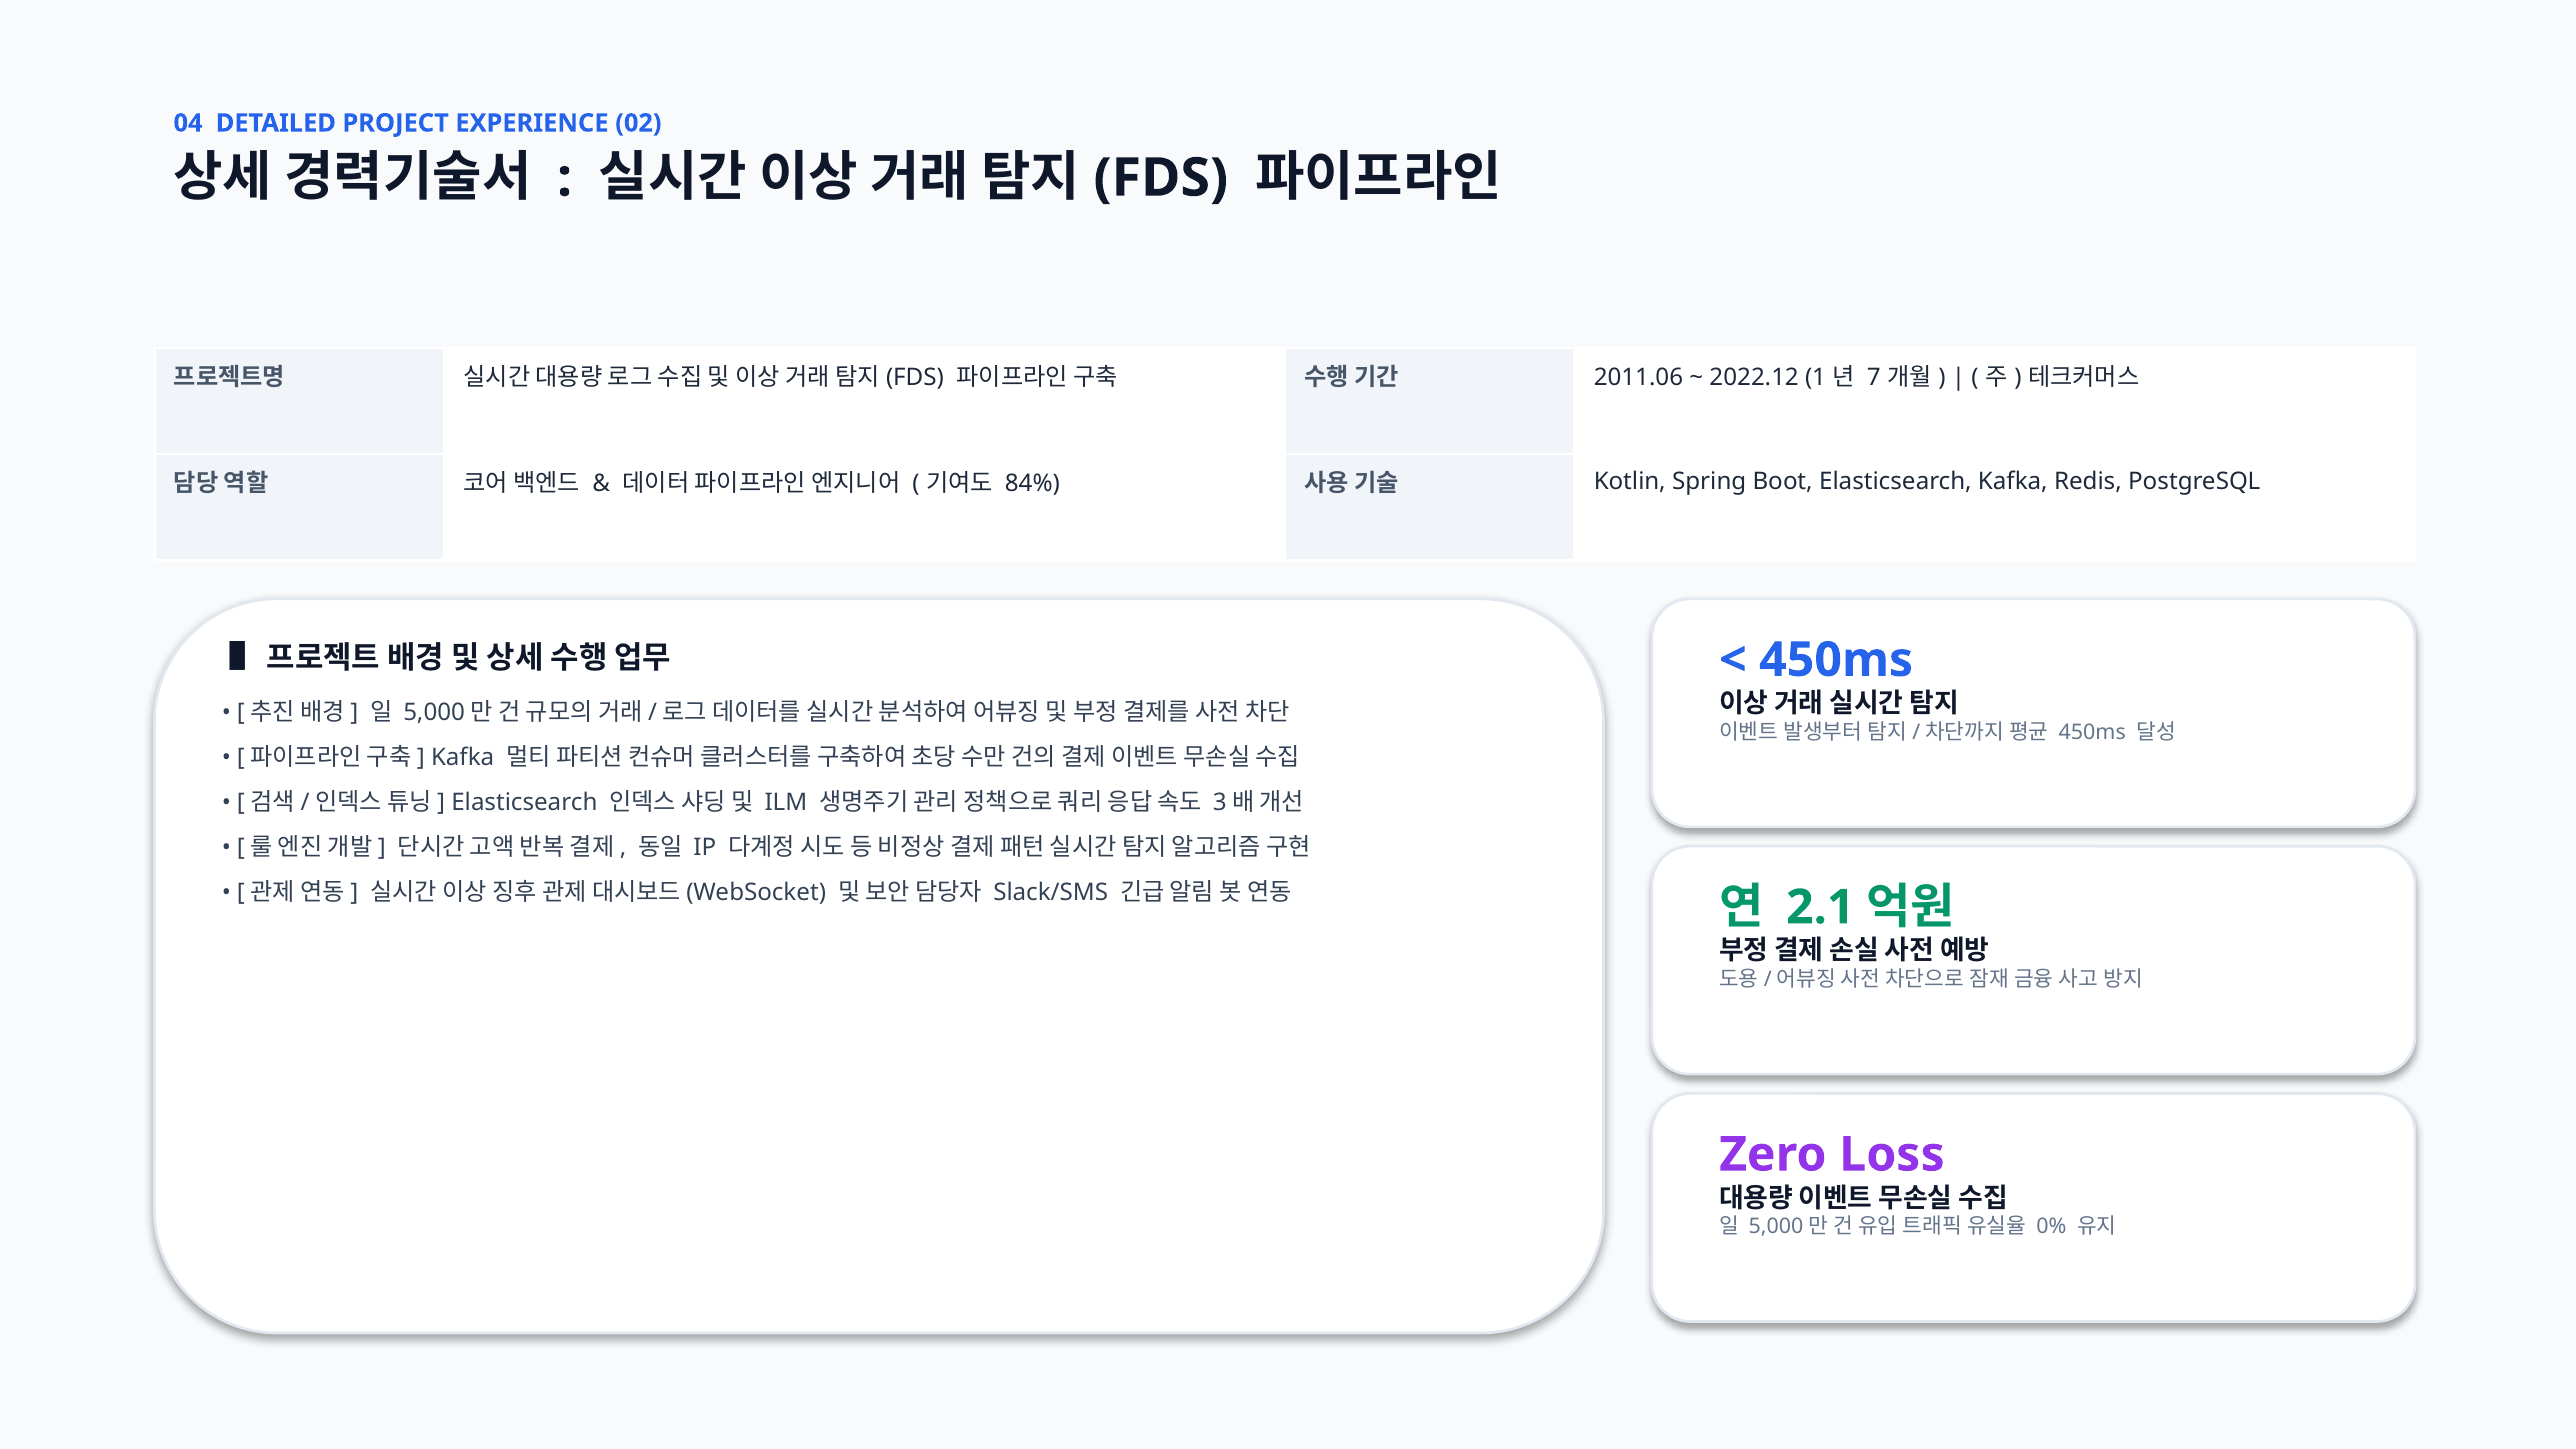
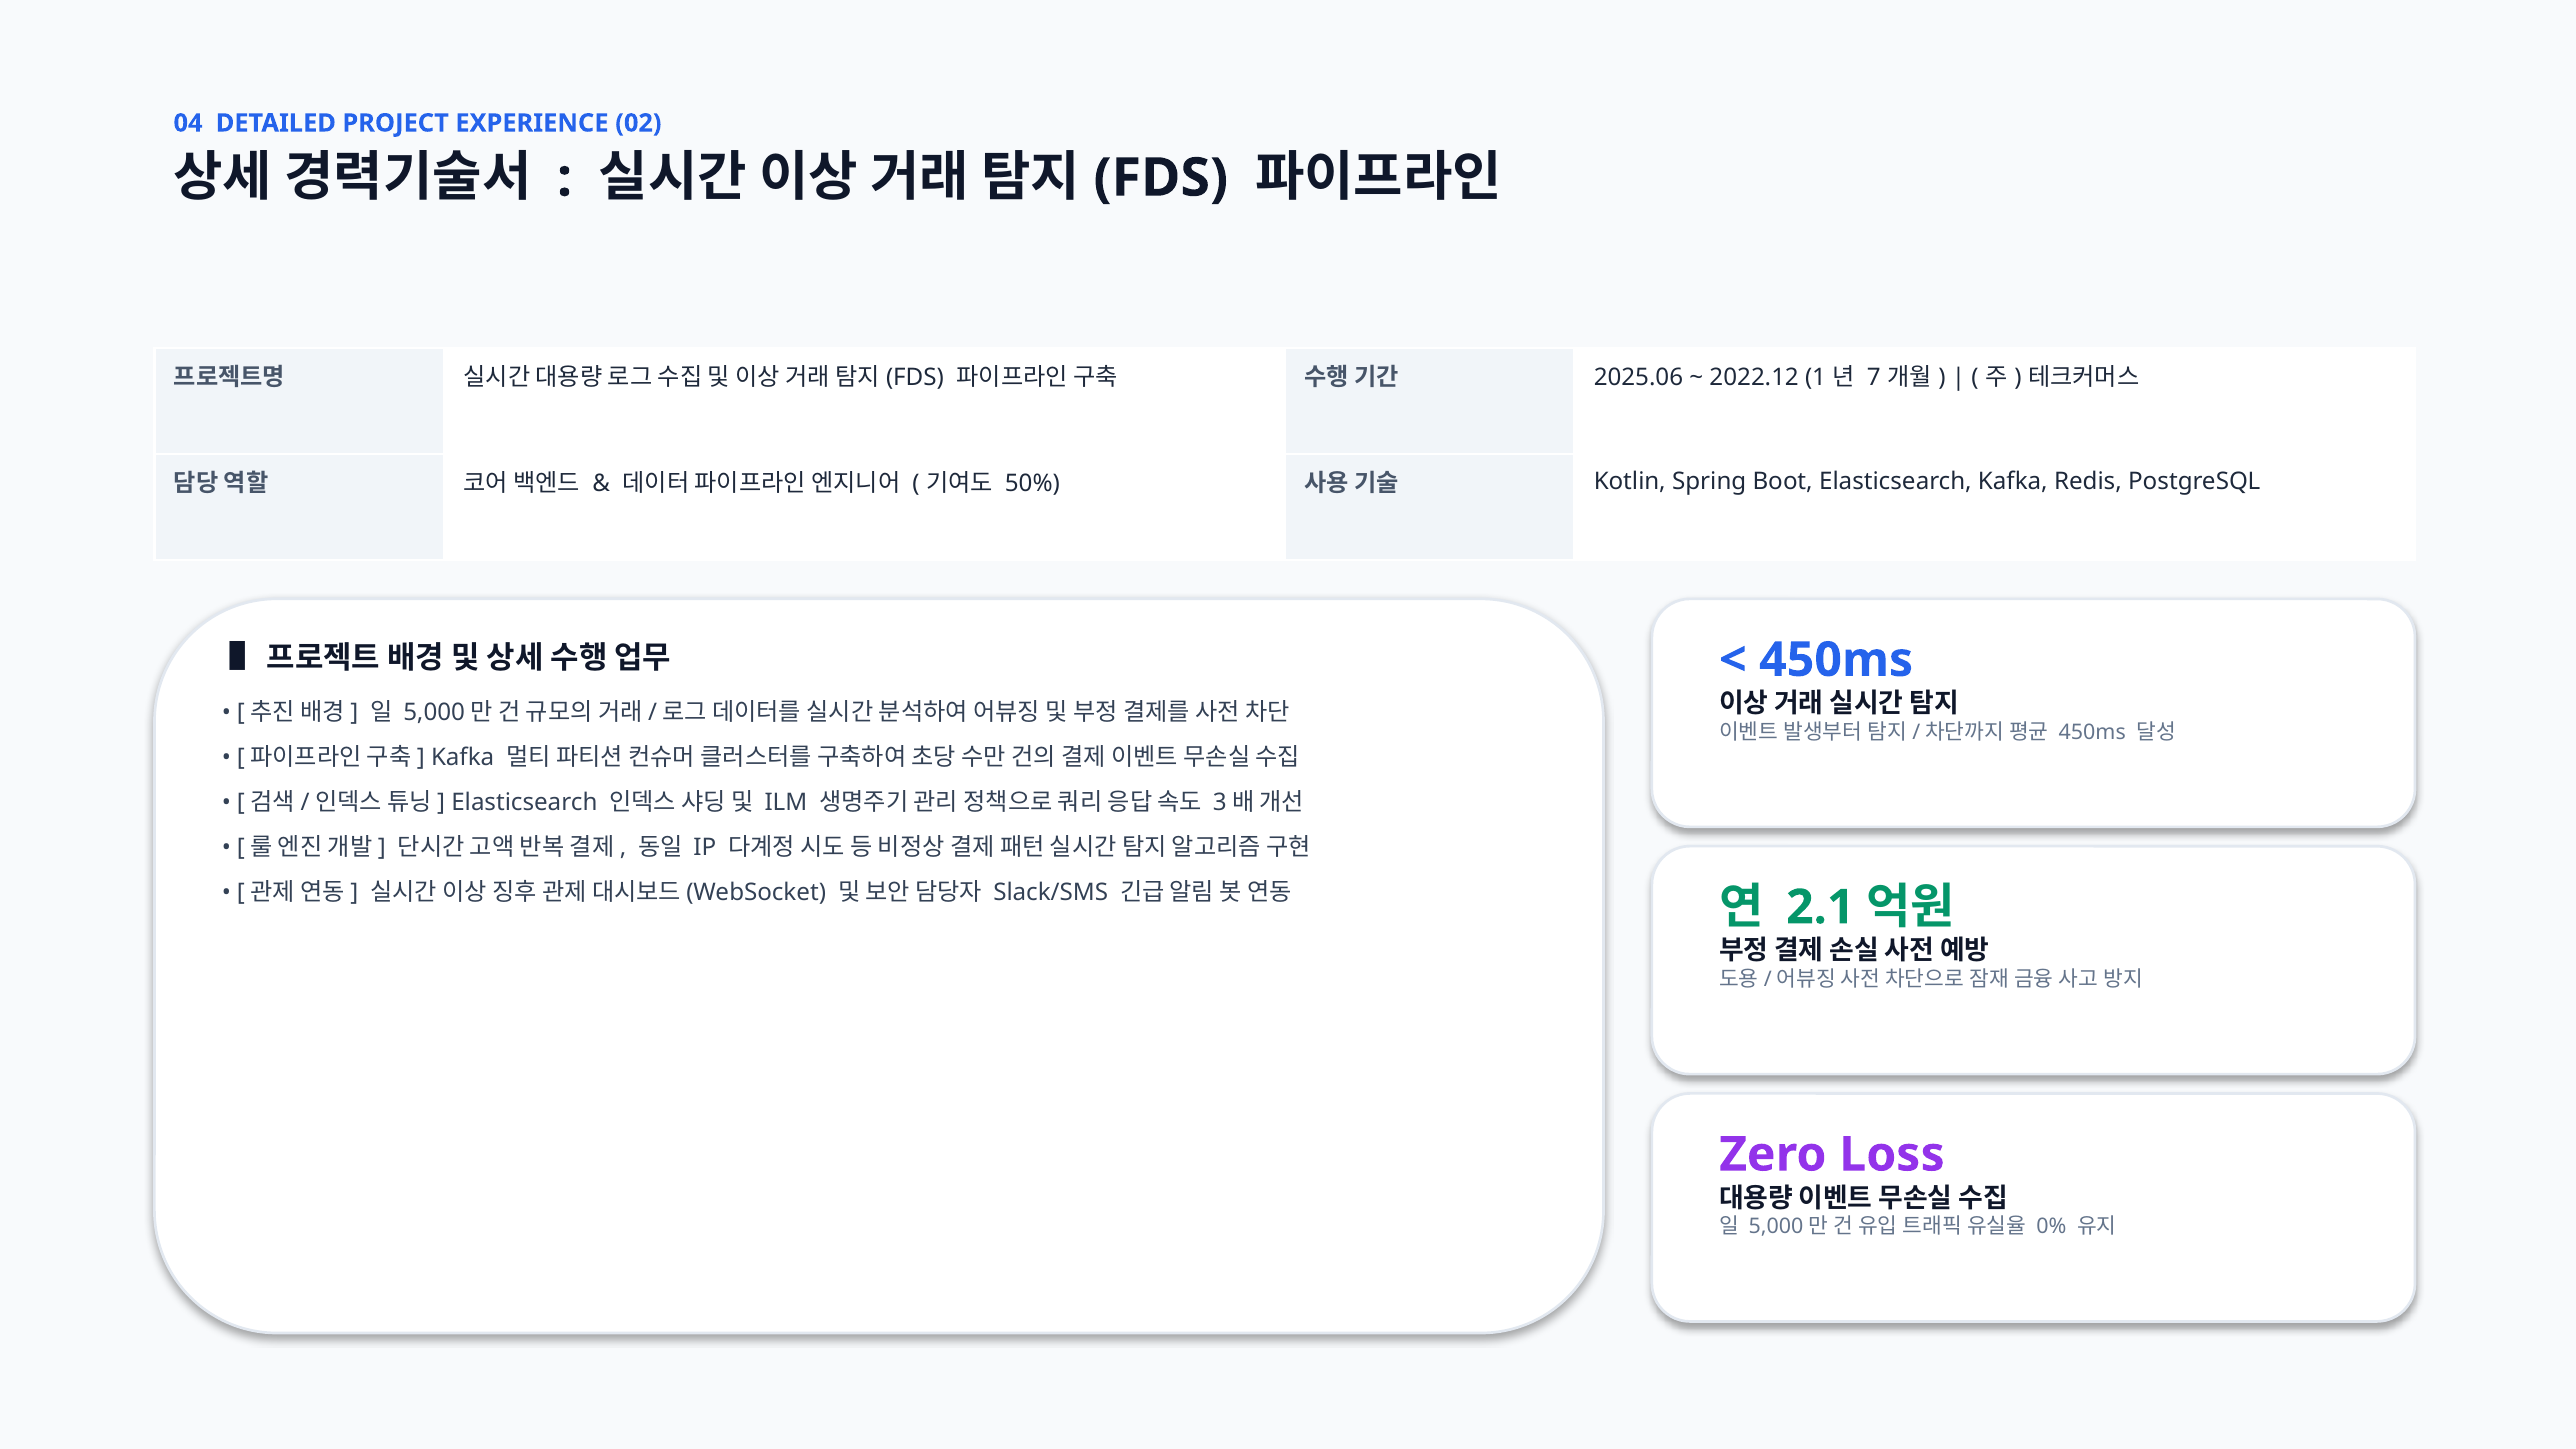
2011.06: 2011.06 -> 2025.06 (1638, 377)
84%: 84% -> 50% (1032, 484)
